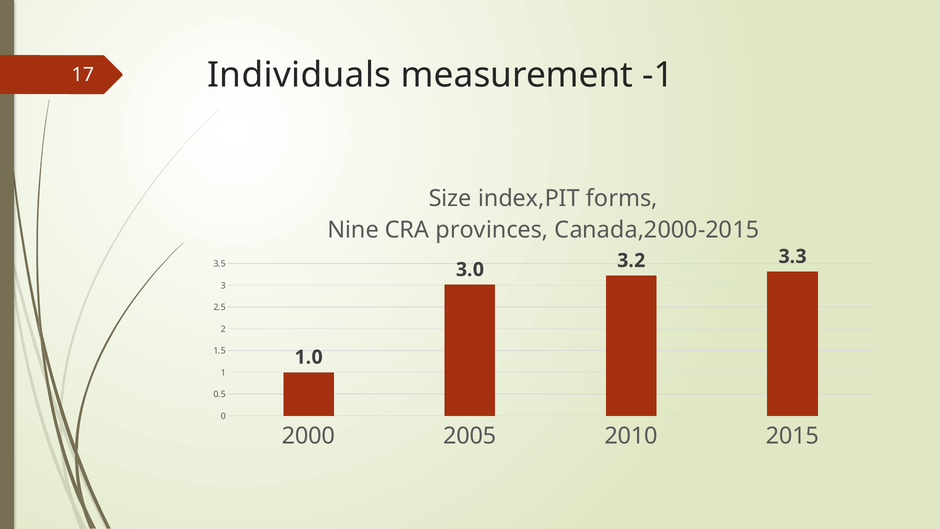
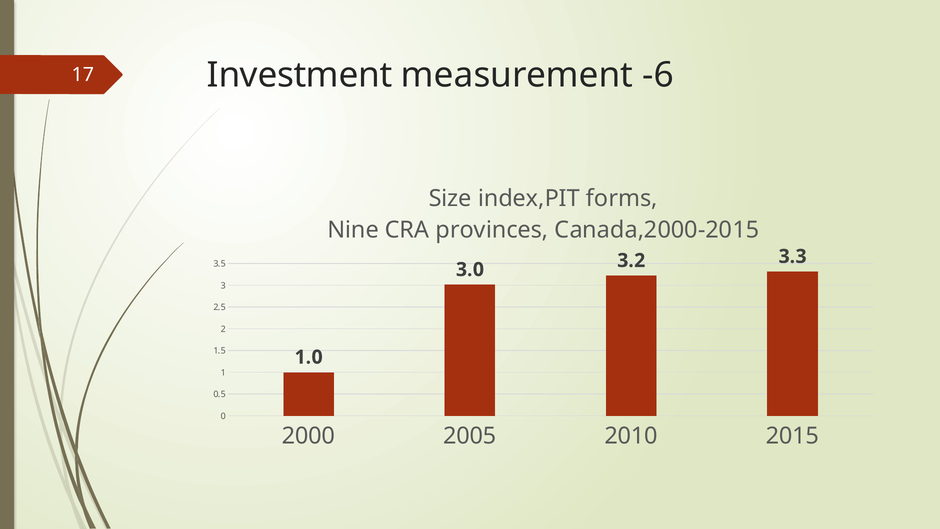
Individuals: Individuals -> Investment (300, 75)
-1: -1 -> -6 (658, 75)
